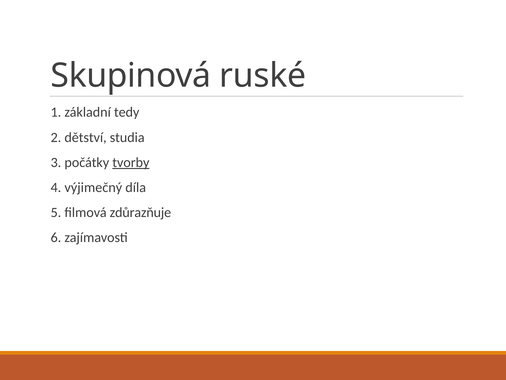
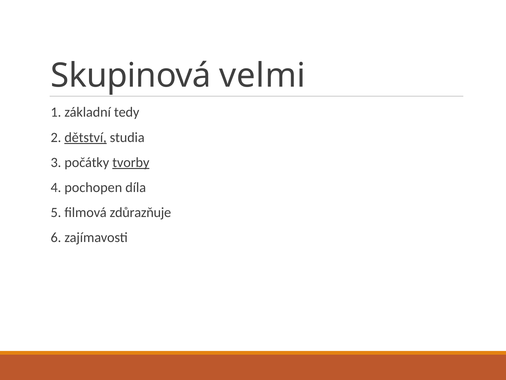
ruské: ruské -> velmi (262, 76)
dětství underline: none -> present (86, 137)
výjimečný: výjimečný -> pochopen (93, 187)
